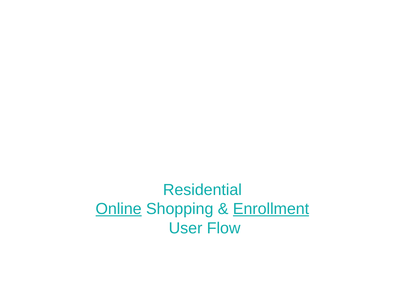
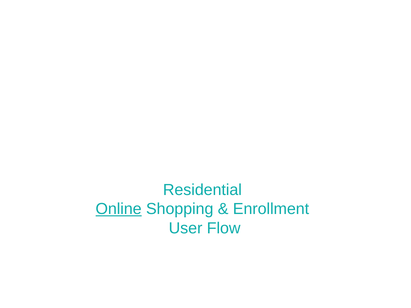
Enrollment underline: present -> none (271, 209)
